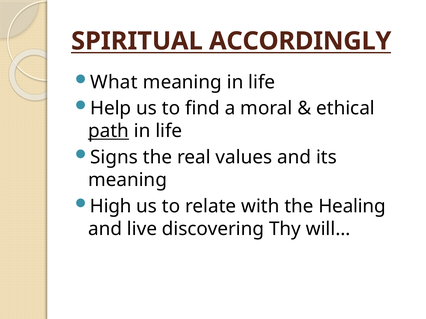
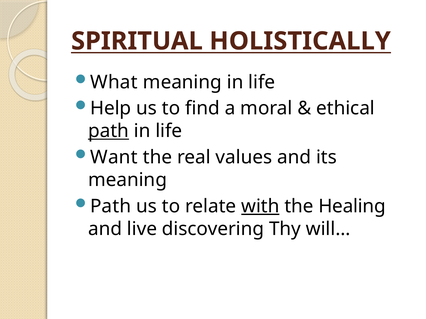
ACCORDINGLY: ACCORDINGLY -> HOLISTICALLY (300, 41)
Signs: Signs -> Want (114, 158)
High: High -> Path (111, 207)
with underline: none -> present (260, 207)
